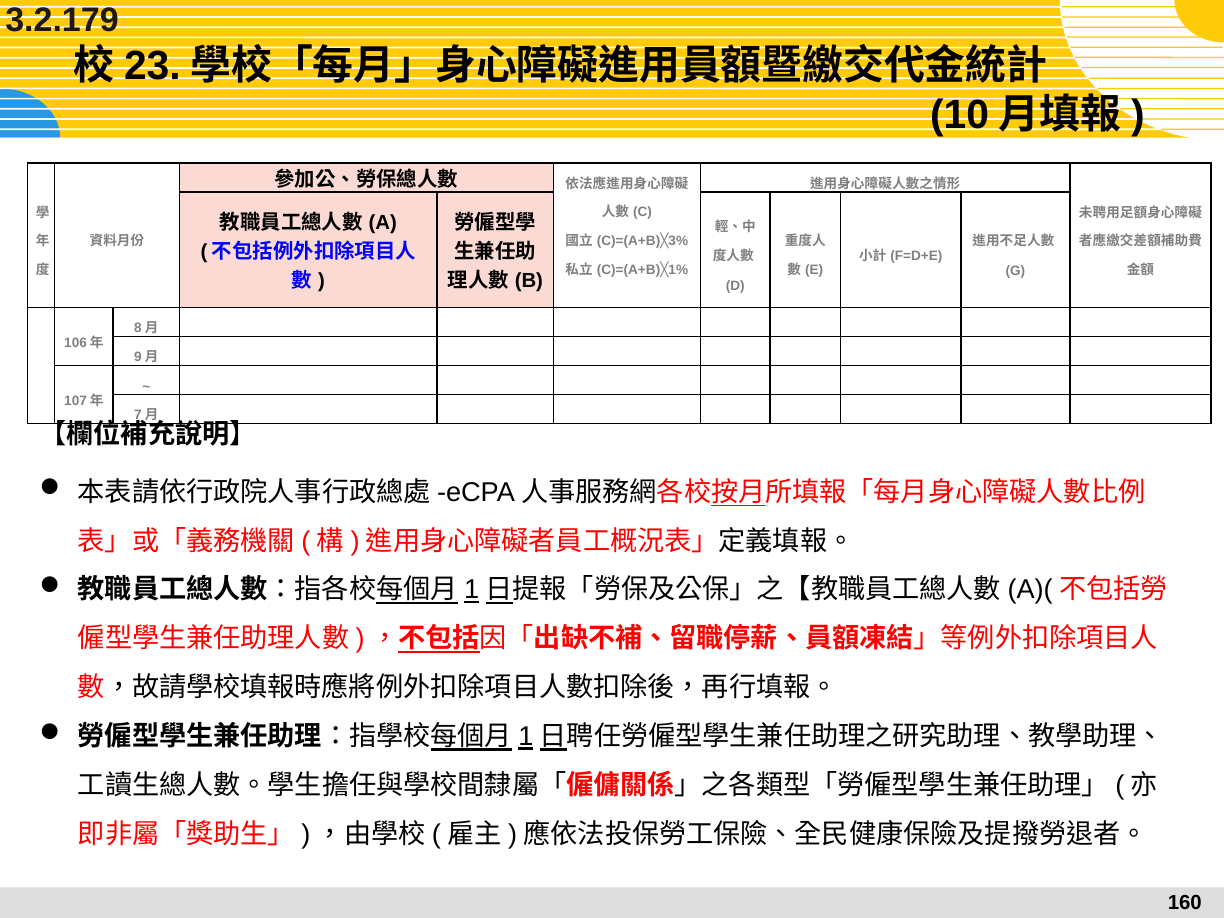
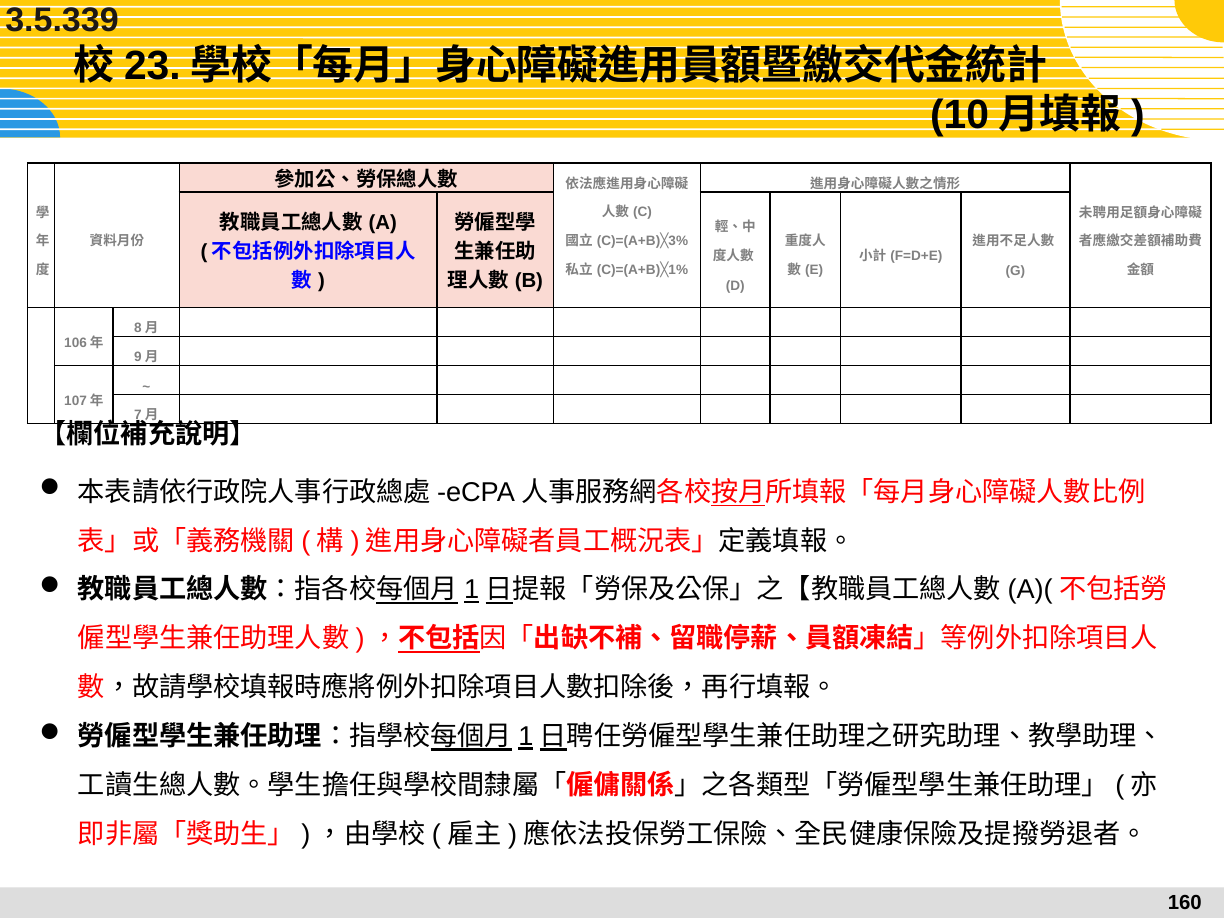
3.2.179: 3.2.179 -> 3.5.339 (62, 21)
